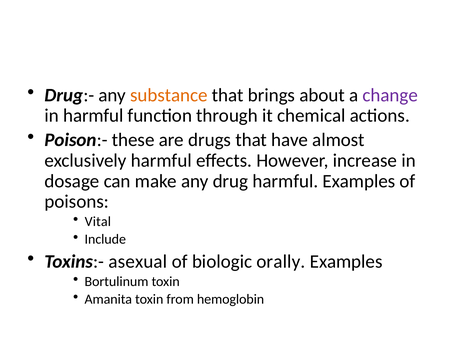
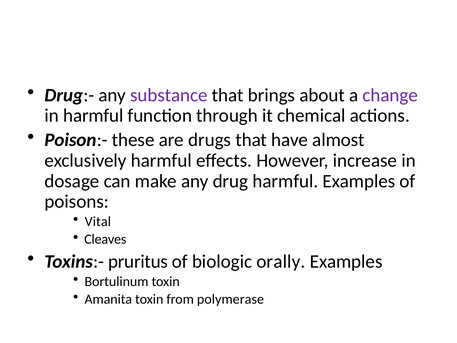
substance colour: orange -> purple (169, 95)
Include: Include -> Cleaves (105, 239)
asexual: asexual -> pruritus (138, 261)
hemoglobin: hemoglobin -> polymerase (230, 299)
